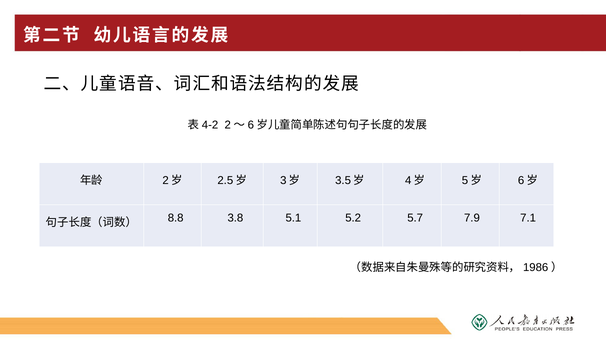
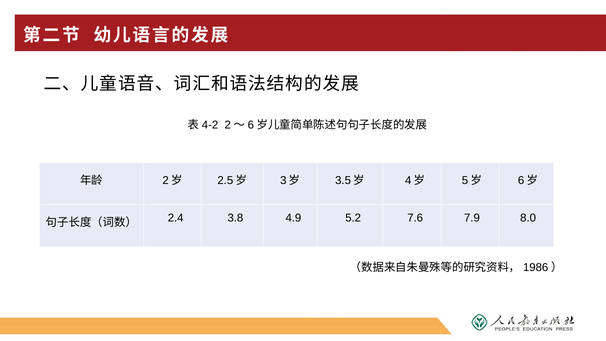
8.8: 8.8 -> 2.4 (176, 218)
5.1: 5.1 -> 4.9 (293, 218)
5.7: 5.7 -> 7.6 (415, 218)
7.1: 7.1 -> 8.0 (528, 218)
